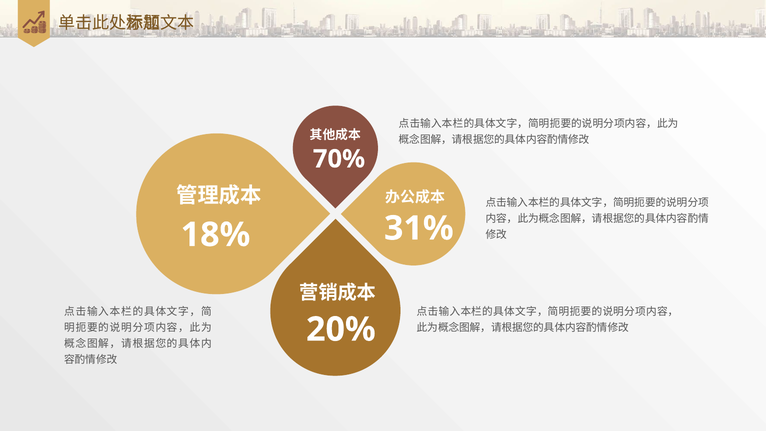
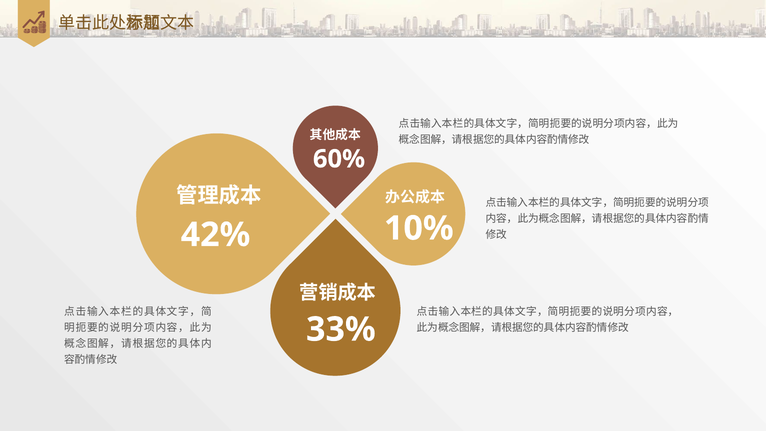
70%: 70% -> 60% (339, 159)
31%: 31% -> 10% (419, 228)
18%: 18% -> 42% (215, 235)
20%: 20% -> 33% (341, 329)
